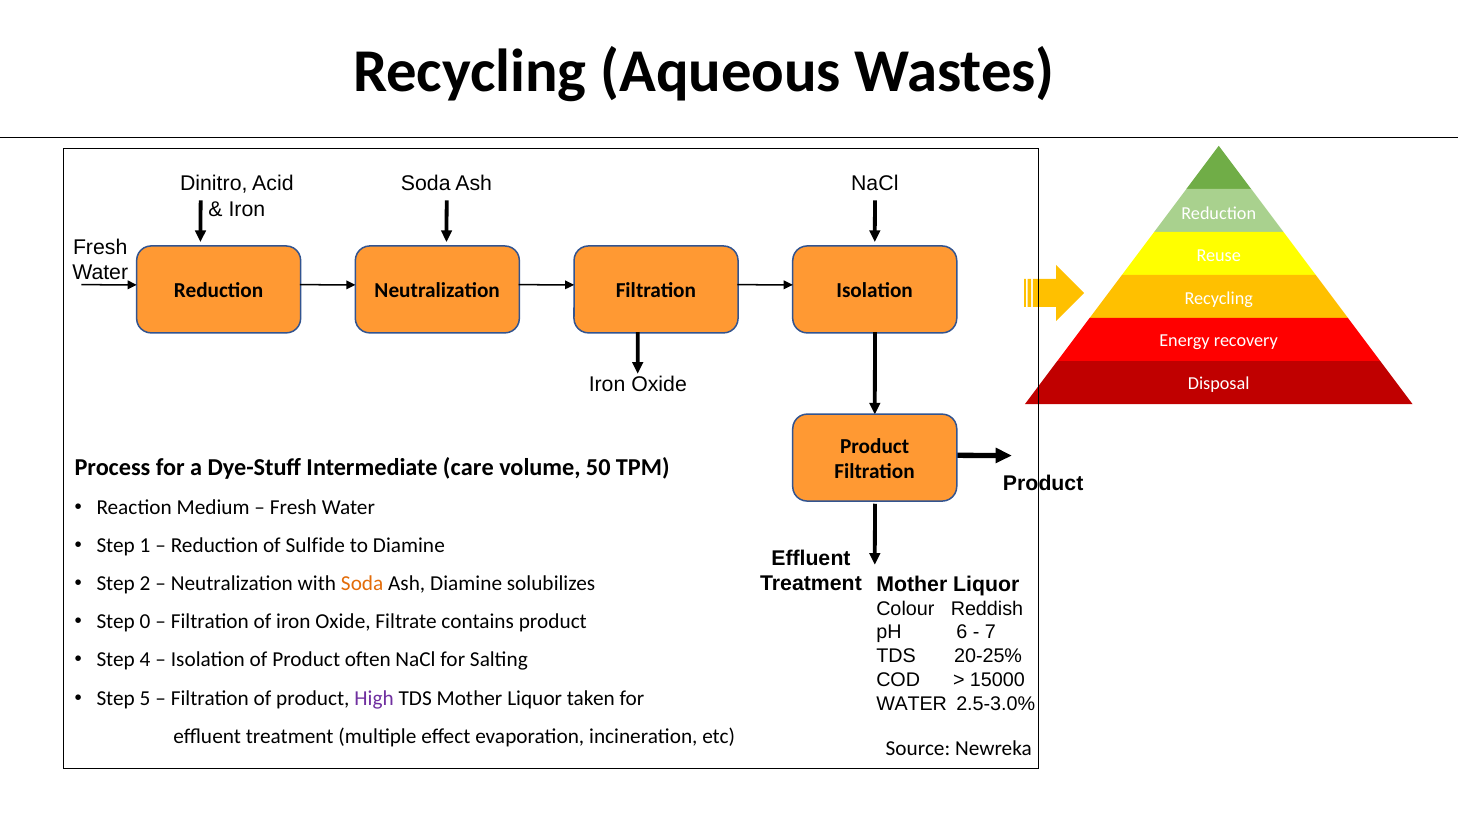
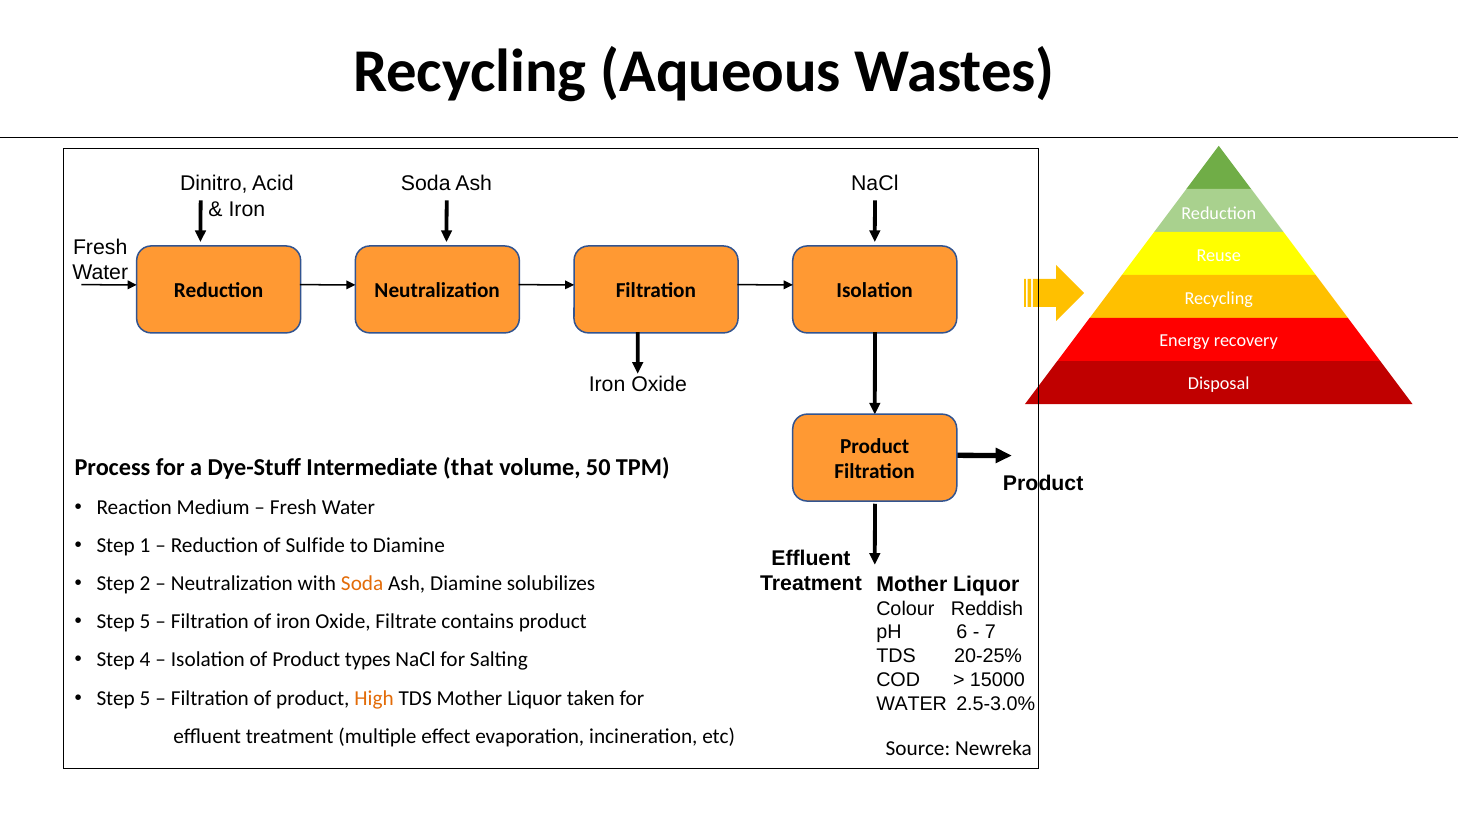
care: care -> that (468, 467)
0: 0 -> 5 (145, 622)
often: often -> types (368, 660)
High colour: purple -> orange (374, 698)
